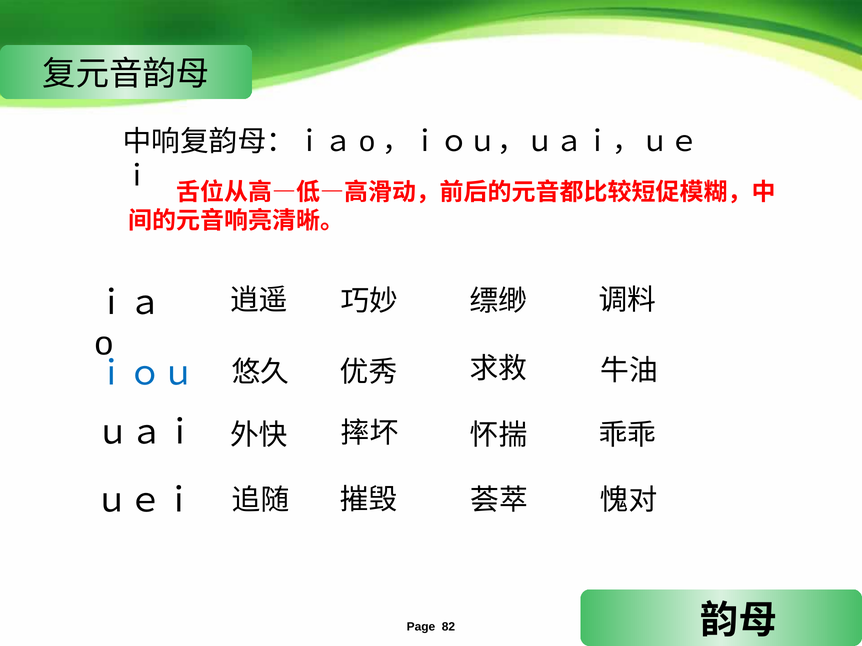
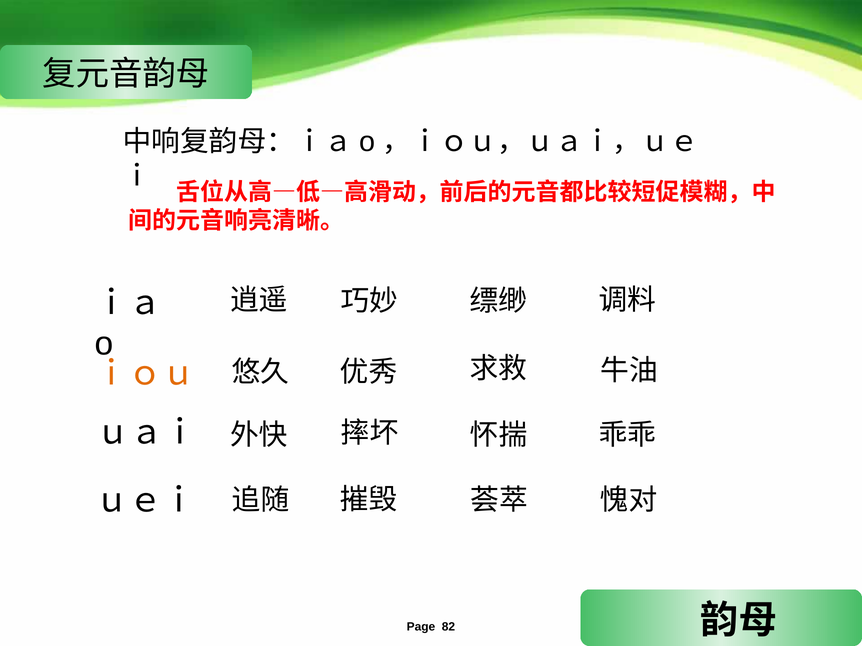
ｉｏｕ colour: blue -> orange (145, 374)
